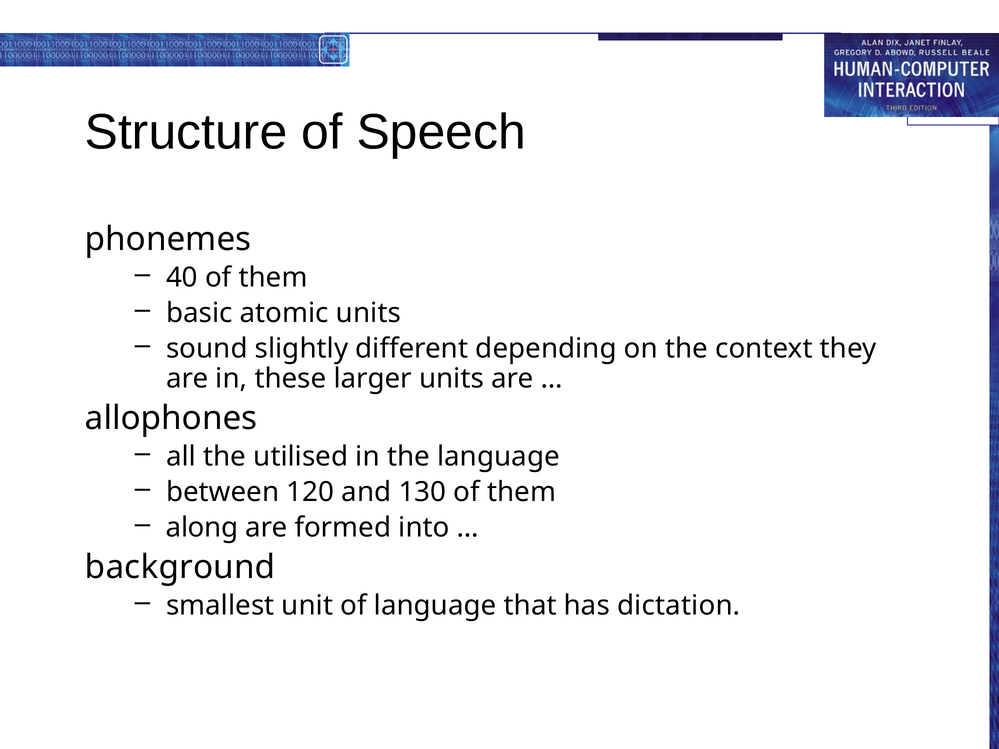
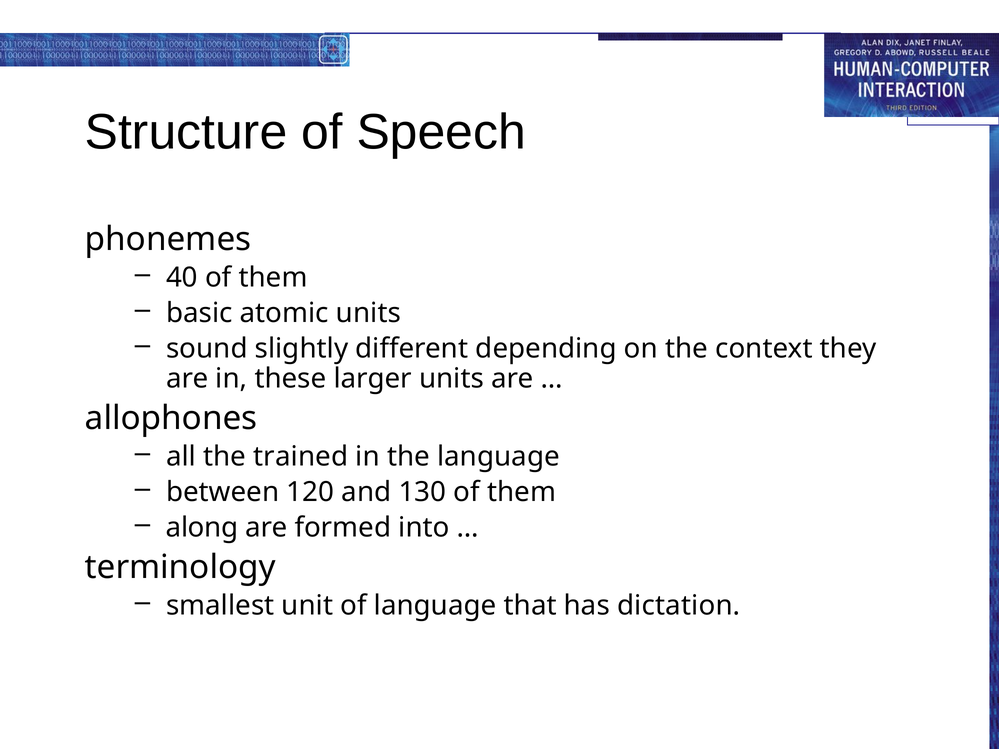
utilised: utilised -> trained (301, 457)
background: background -> terminology (180, 567)
